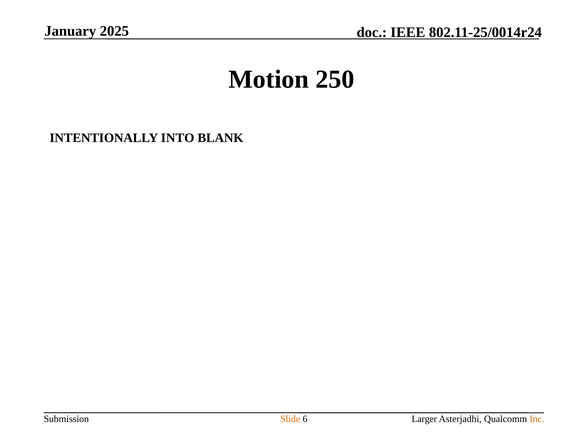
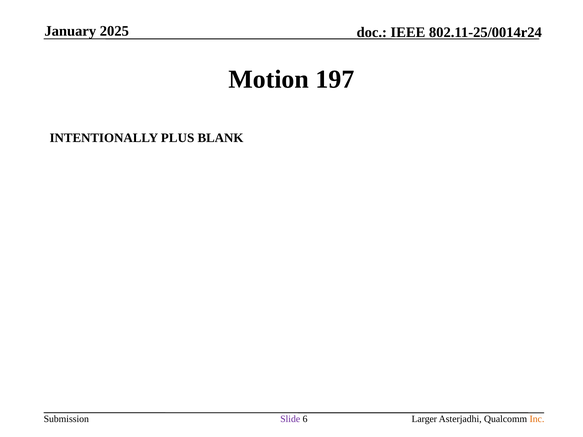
250: 250 -> 197 (335, 79)
INTO: INTO -> PLUS (178, 138)
Slide colour: orange -> purple (290, 419)
